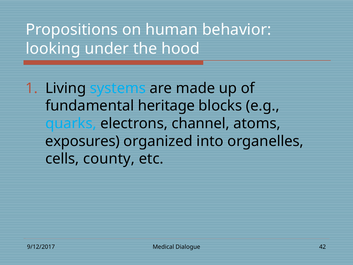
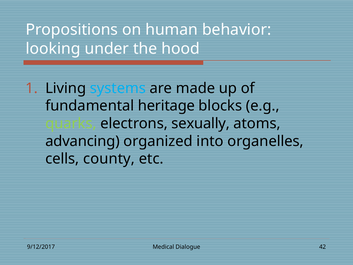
quarks colour: light blue -> light green (71, 123)
channel: channel -> sexually (201, 123)
exposures: exposures -> advancing (83, 141)
